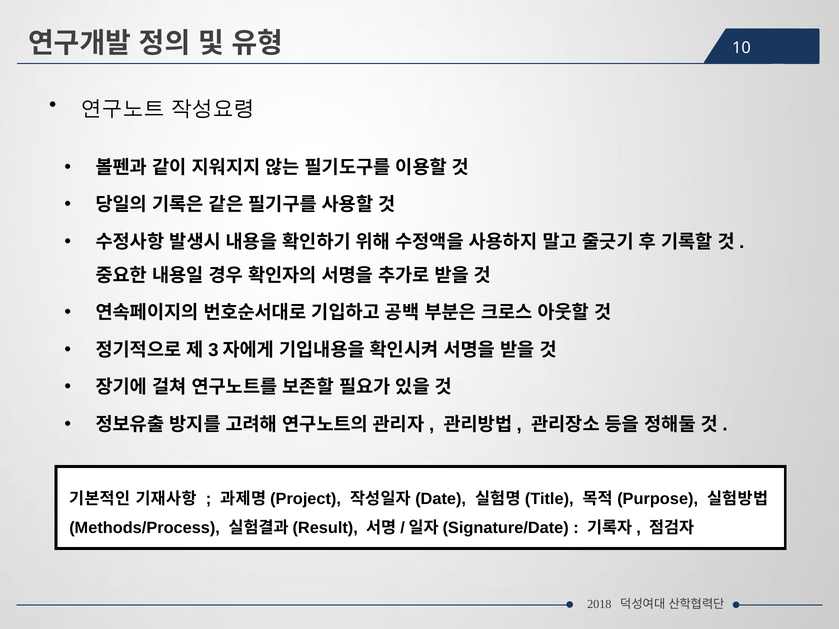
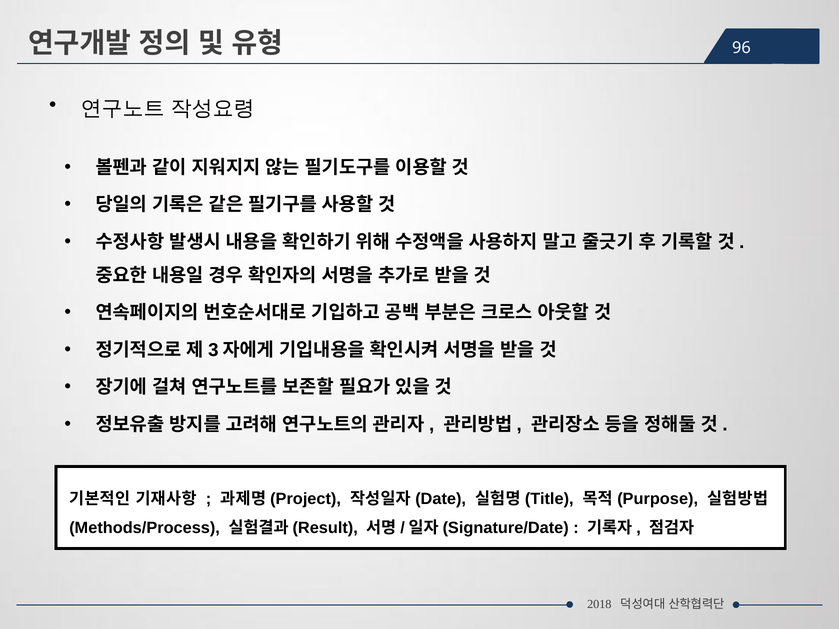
10: 10 -> 96 (741, 48)
